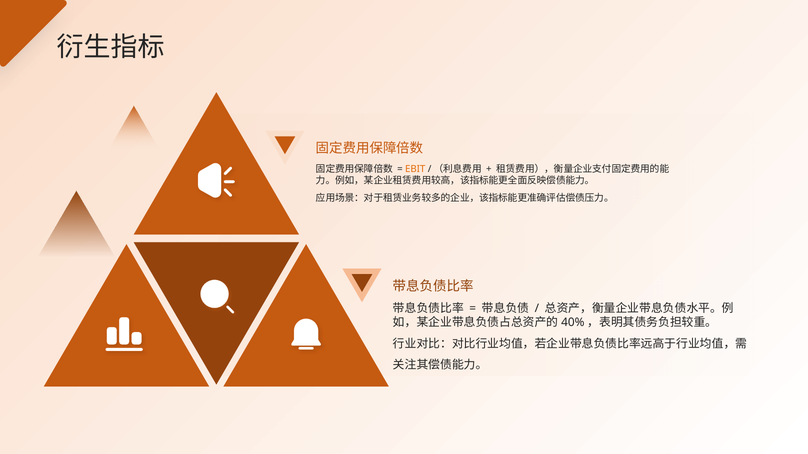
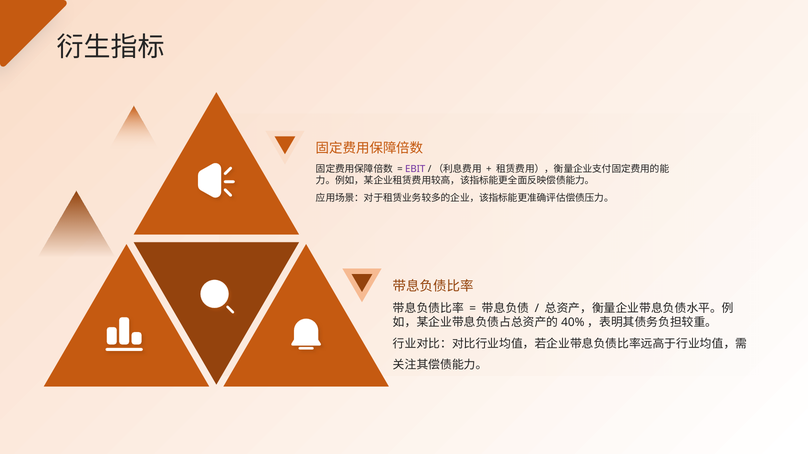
EBIT colour: orange -> purple (415, 169)
